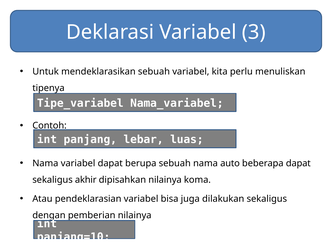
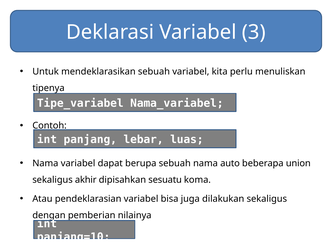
beberapa dapat: dapat -> union (298, 163)
dipisahkan nilainya: nilainya -> sesuatu (165, 180)
